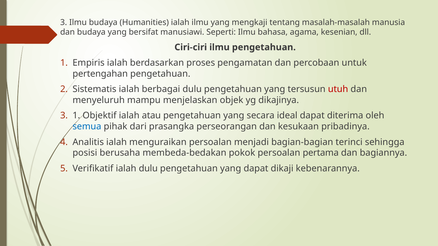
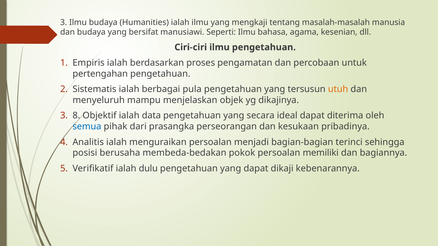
berbagai dulu: dulu -> pula (192, 89)
utuh colour: red -> orange (338, 89)
3 1: 1 -> 8 (76, 116)
atau: atau -> data (151, 116)
pertama: pertama -> memiliki (321, 153)
